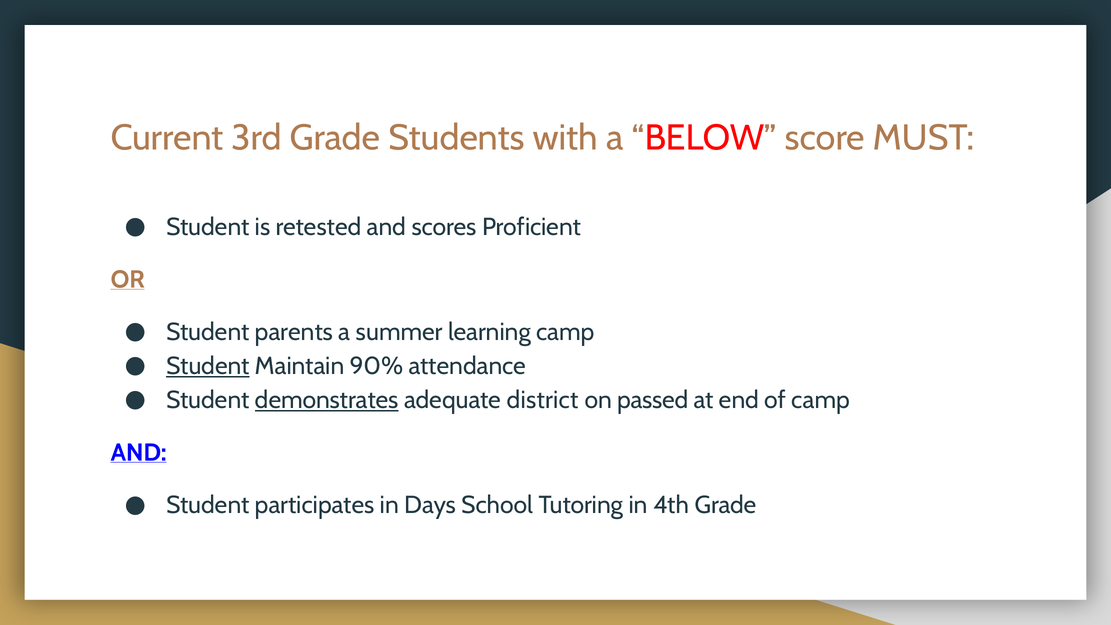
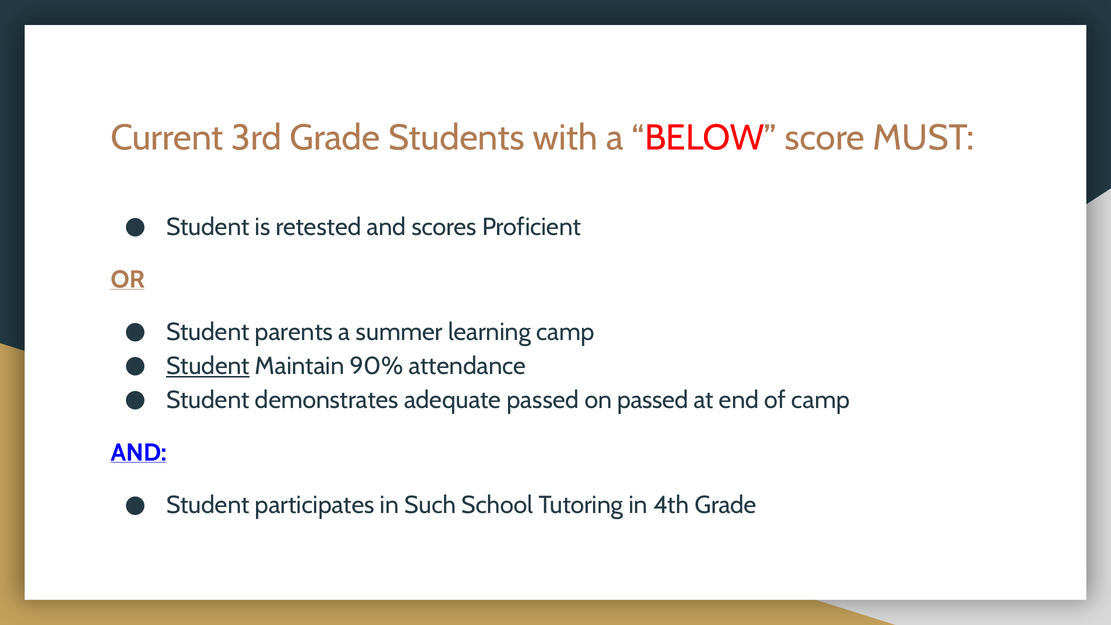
demonstrates underline: present -> none (327, 400)
adequate district: district -> passed (543, 400)
Days: Days -> Such (430, 505)
